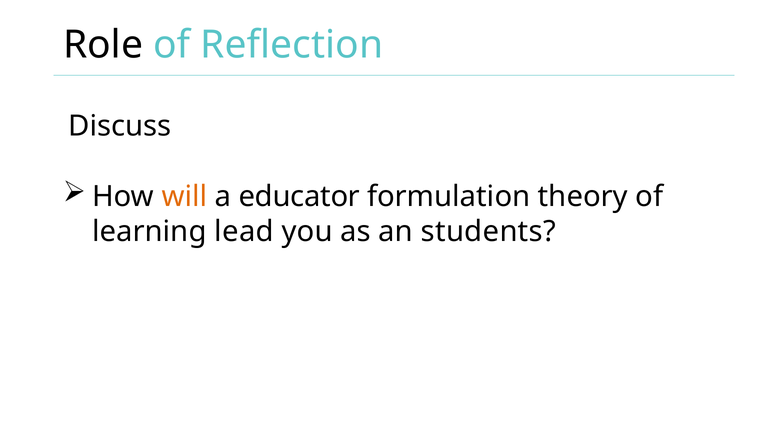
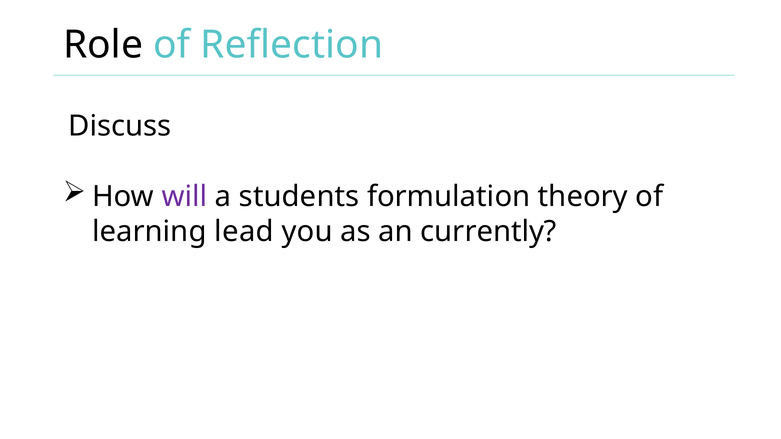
will colour: orange -> purple (184, 197)
educator: educator -> students (299, 197)
students: students -> currently (489, 232)
